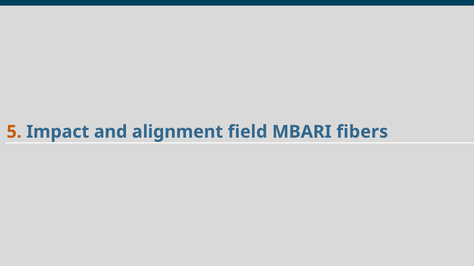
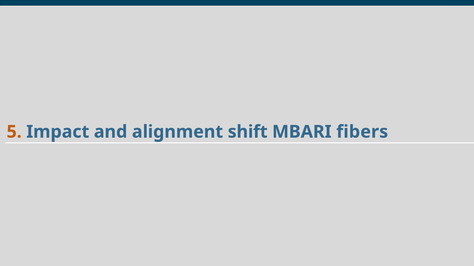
field: field -> shift (248, 132)
